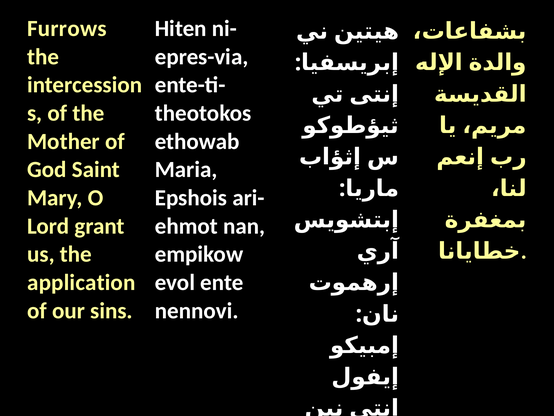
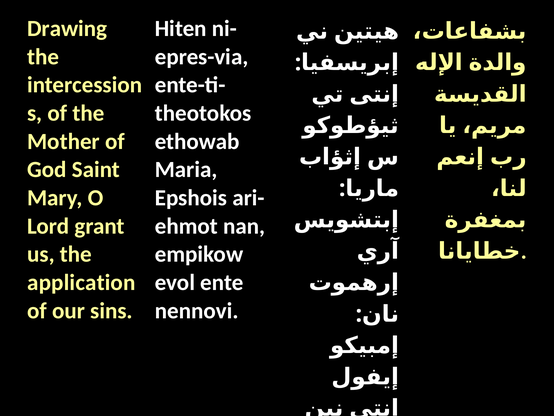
Furrows: Furrows -> Drawing (67, 29)
